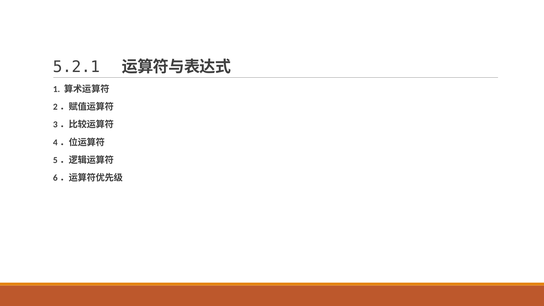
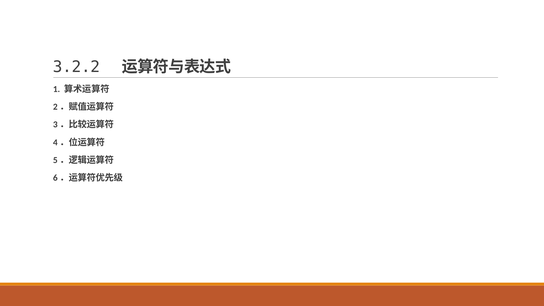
5.2.1: 5.2.1 -> 3.2.2 (76, 67)
